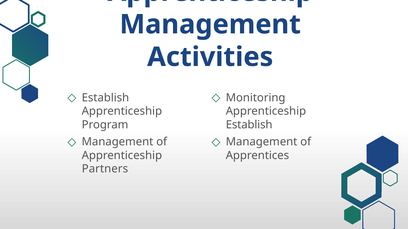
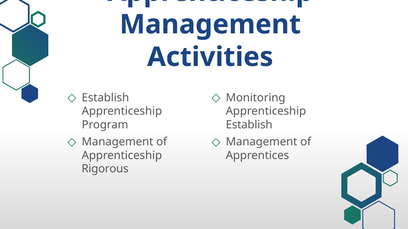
Partners: Partners -> Rigorous (105, 169)
